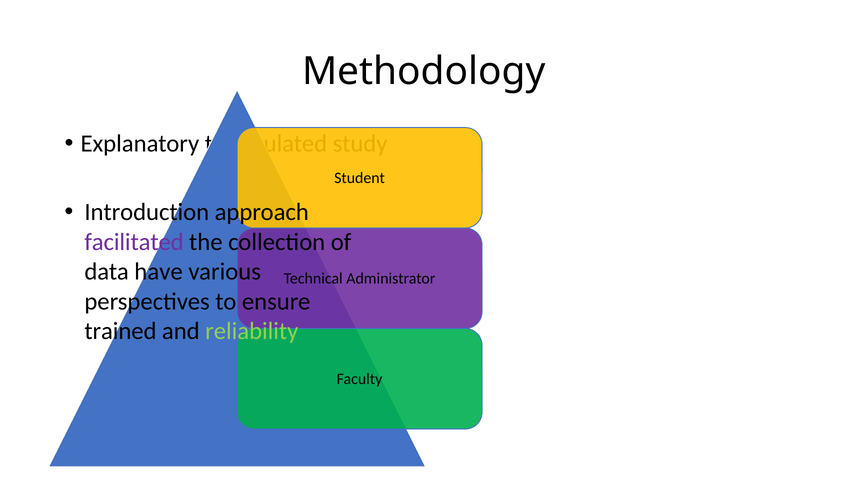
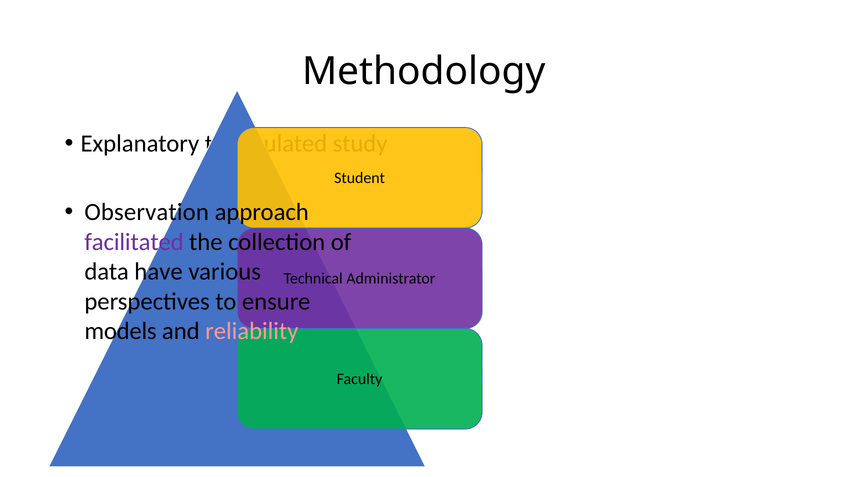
Introduction: Introduction -> Observation (147, 212)
trained: trained -> models (121, 331)
reliability colour: light green -> pink (252, 331)
